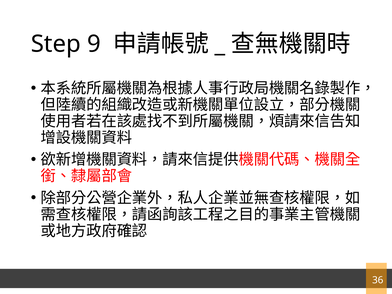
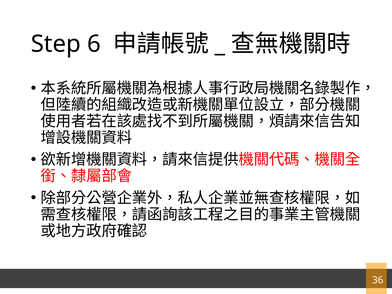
9: 9 -> 6 (94, 44)
